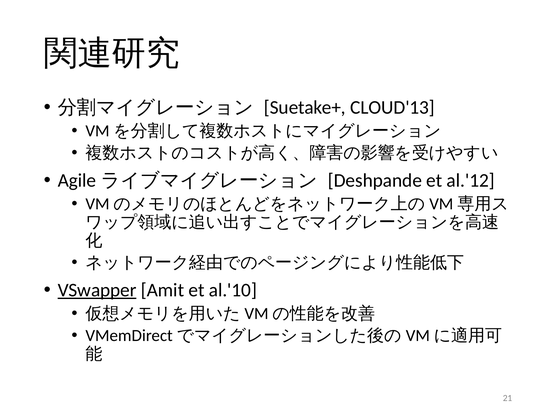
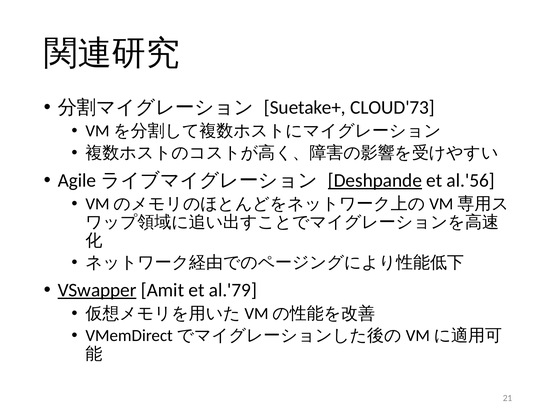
CLOUD'13: CLOUD'13 -> CLOUD'73 (393, 107)
Deshpande underline: none -> present (375, 180)
al.'12: al.'12 -> al.'56 (471, 180)
al.'10: al.'10 -> al.'79 (233, 290)
